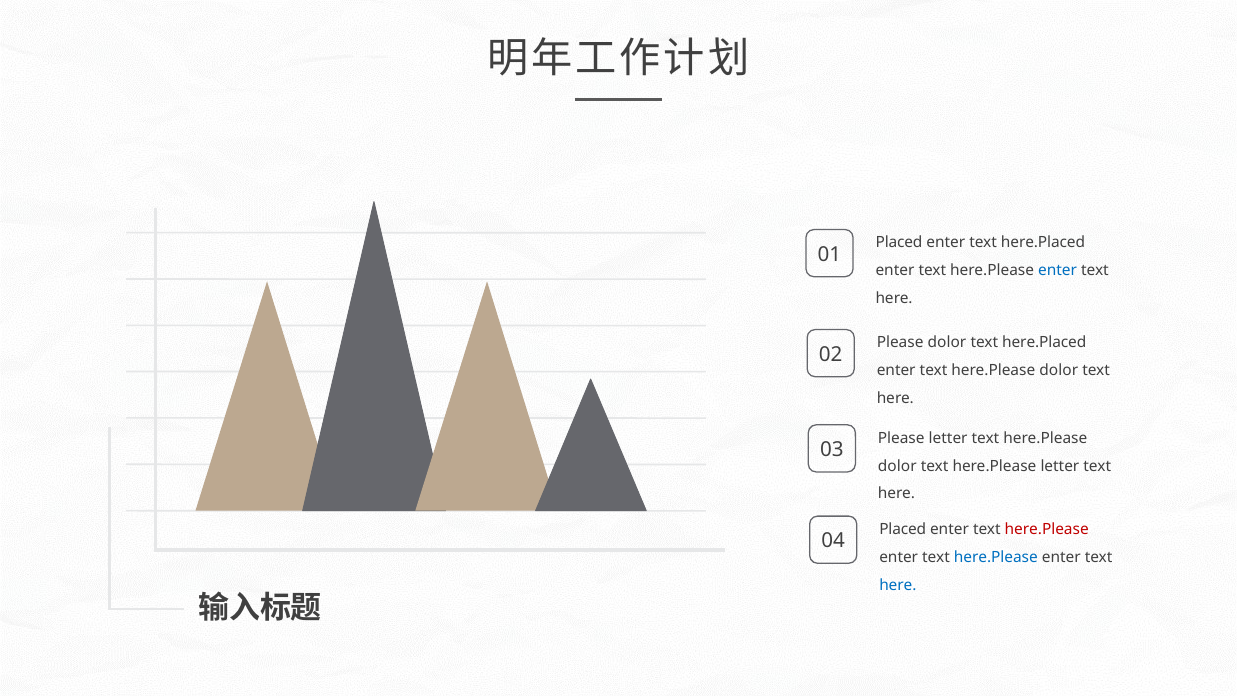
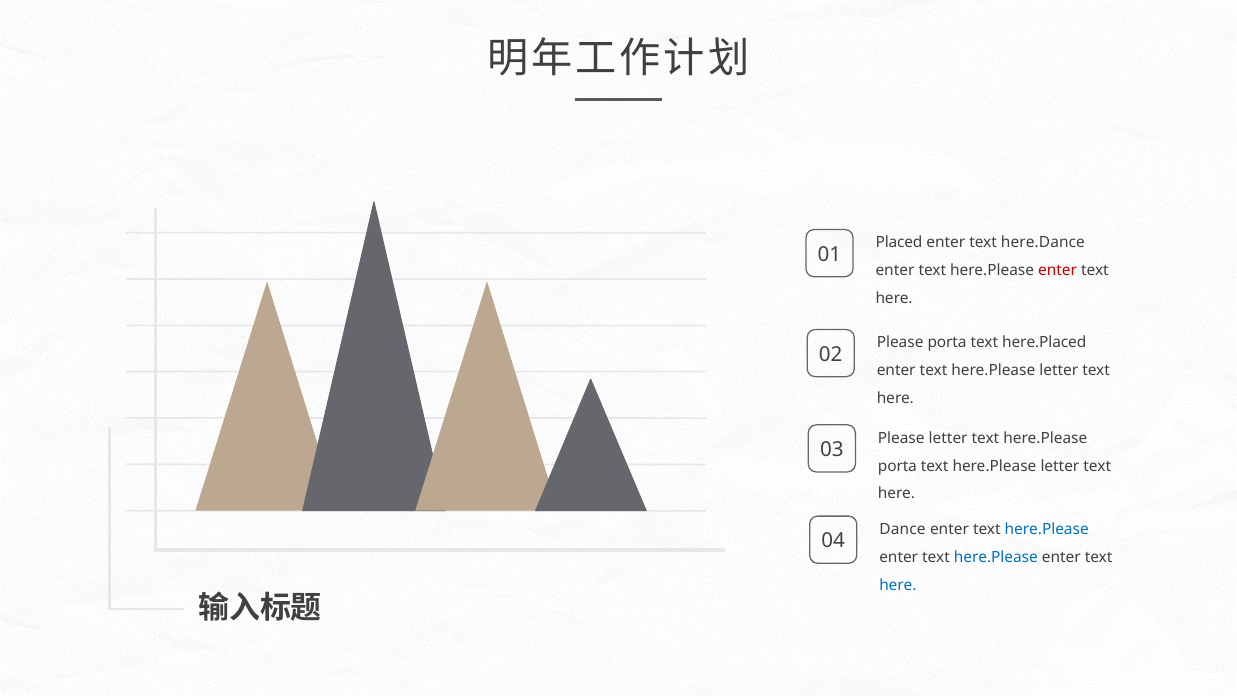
enter text here.Placed: here.Placed -> here.Dance (1043, 243)
enter colour: blue -> red (1058, 271)
Please dolor: dolor -> porta (947, 343)
enter text here.Please dolor: dolor -> letter (1059, 371)
dolor: dolor -> porta (897, 466)
Placed: Placed -> Dance (903, 529)
here.Please colour: red -> blue (1047, 529)
